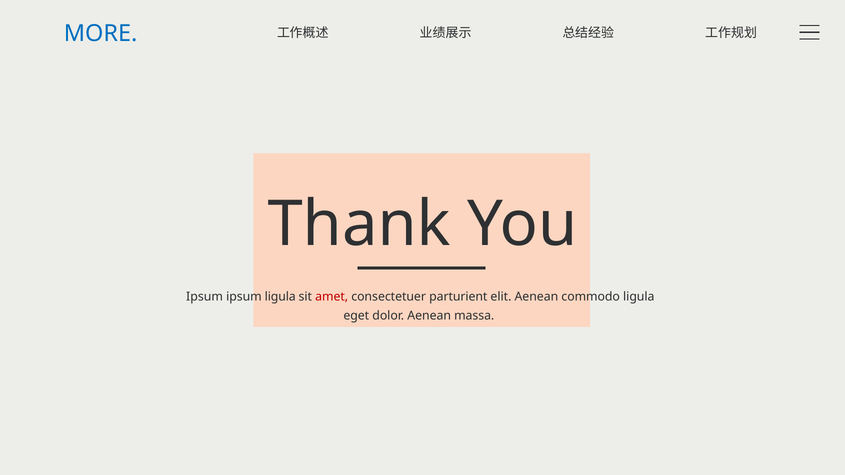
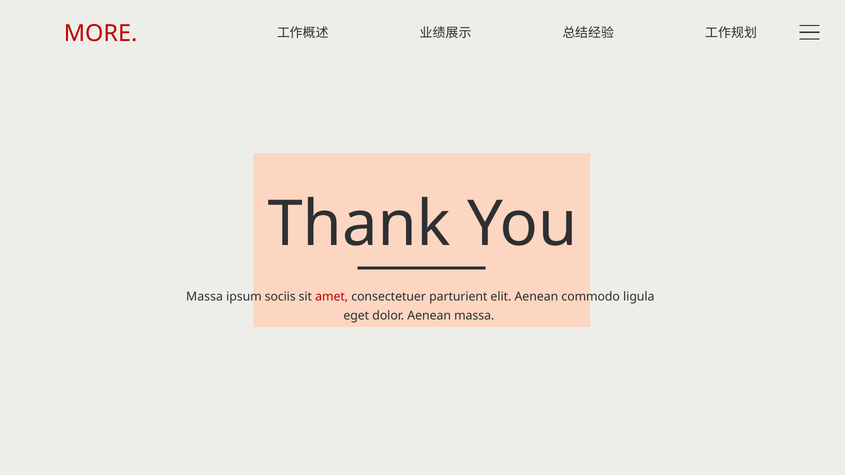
MORE colour: blue -> red (101, 34)
Ipsum: Ipsum -> Massa (205, 297)
ipsum ligula: ligula -> sociis (280, 297)
